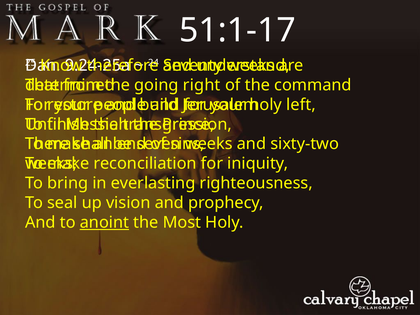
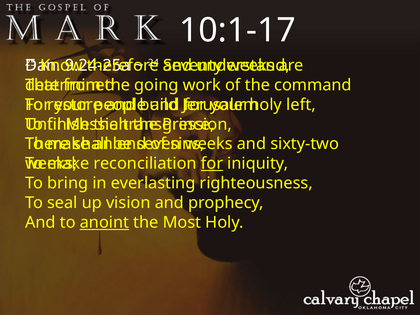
51:1-17: 51:1-17 -> 10:1-17 (237, 30)
right: right -> work (202, 85)
for underline: none -> present (212, 164)
